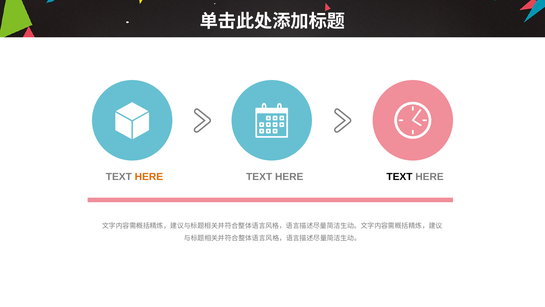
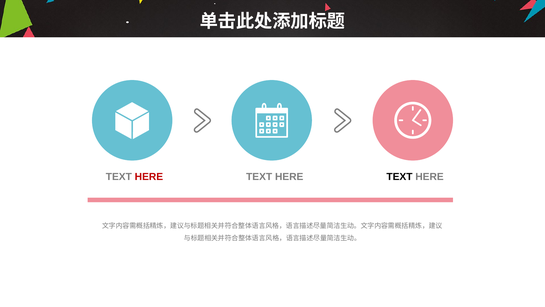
HERE colour: orange -> red (149, 177)
